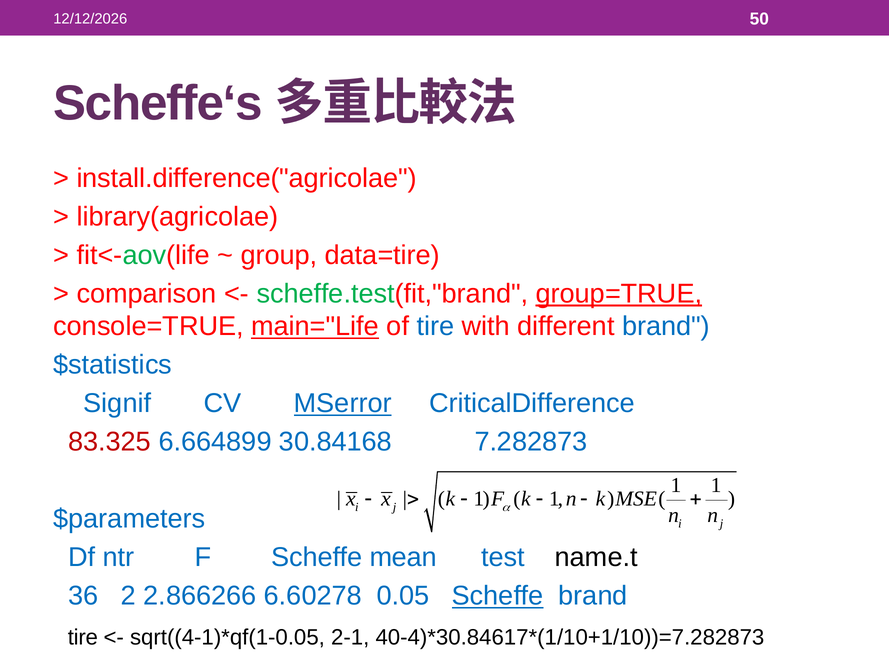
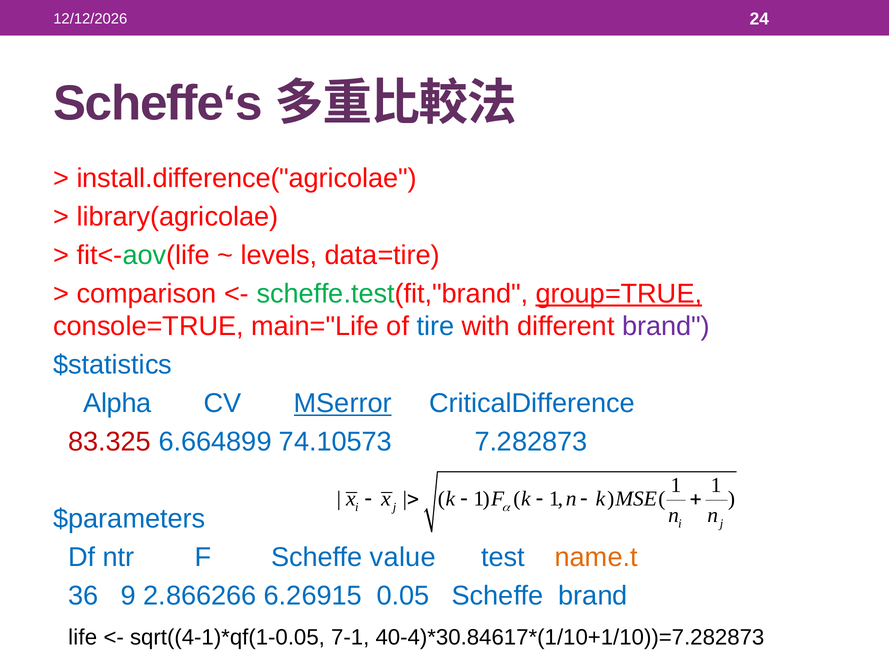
50: 50 -> 24 (759, 19)
group: group -> levels (279, 255)
main="Life underline: present -> none (315, 326)
brand colour: blue -> purple (666, 326)
Signif: Signif -> Alpha (117, 403)
30.84168: 30.84168 -> 74.10573 (336, 442)
mean: mean -> value (403, 557)
name.t colour: black -> orange (596, 557)
2: 2 -> 9 (128, 596)
6.60278: 6.60278 -> 6.26915 (313, 596)
Scheffe underline: present -> none (498, 596)
tire: tire -> life (83, 637)
2-1: 2-1 -> 7-1 (350, 637)
